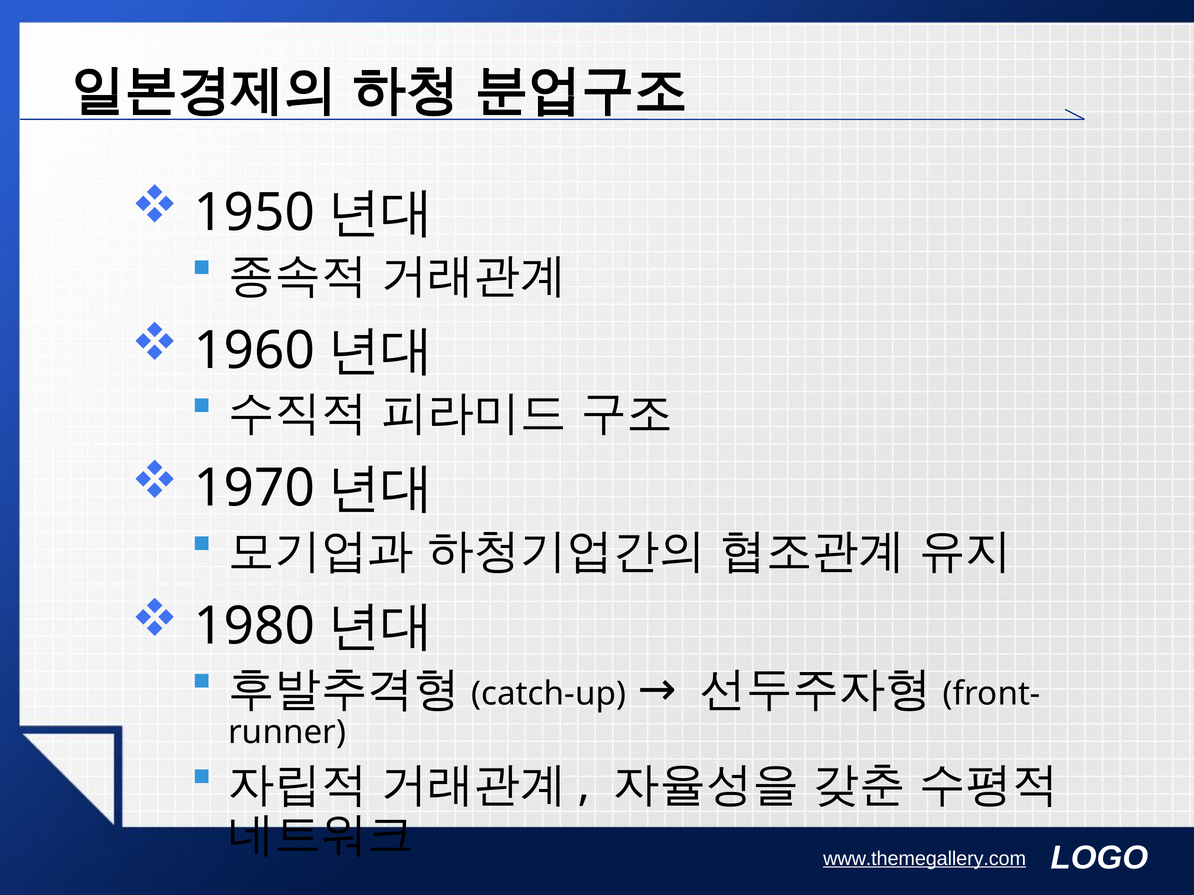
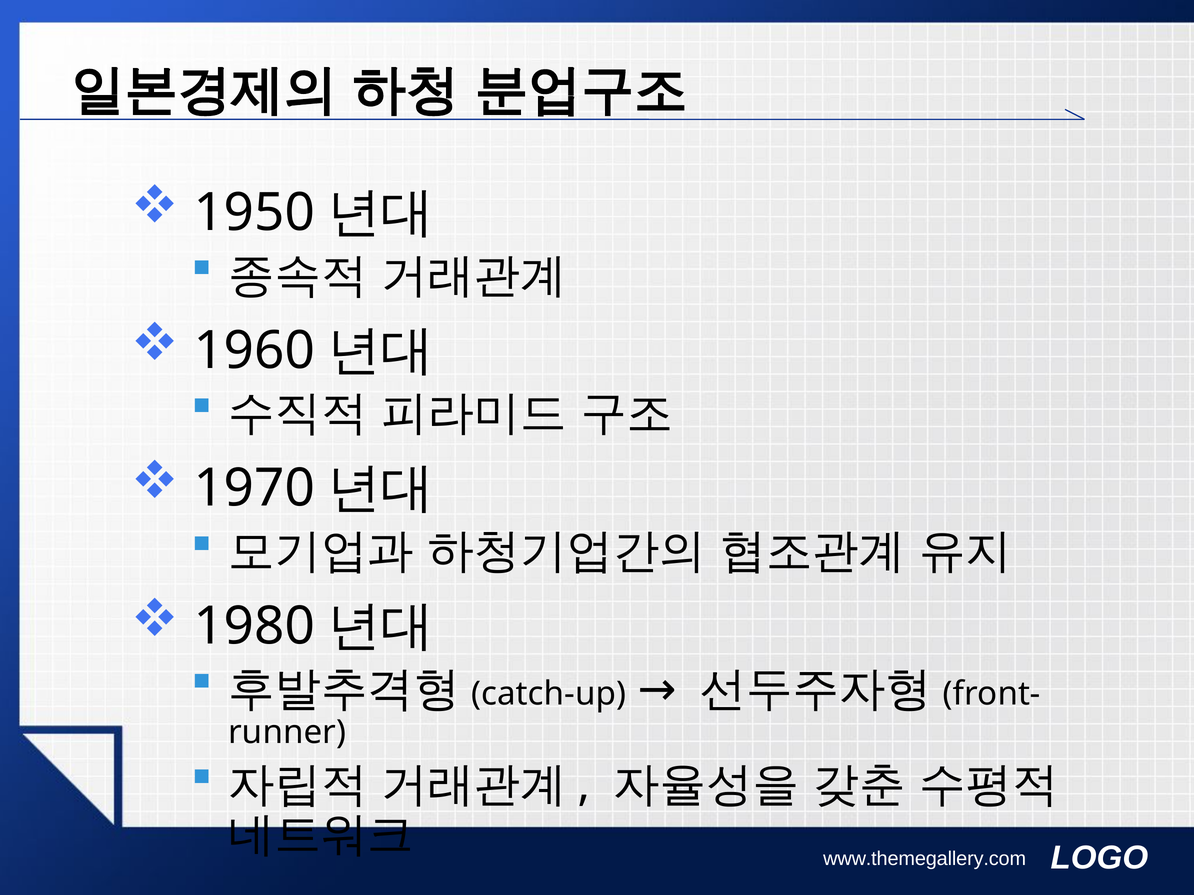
www.themegallery.com underline: present -> none (925, 859)
